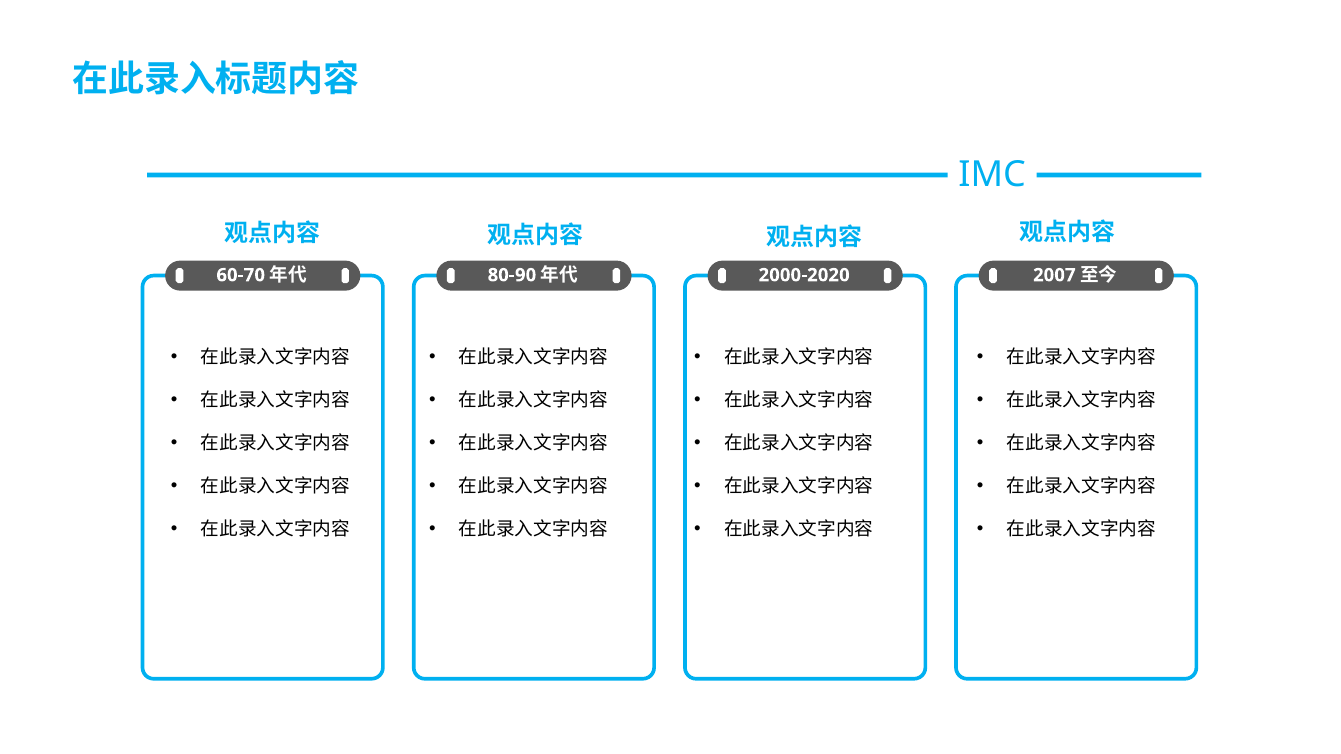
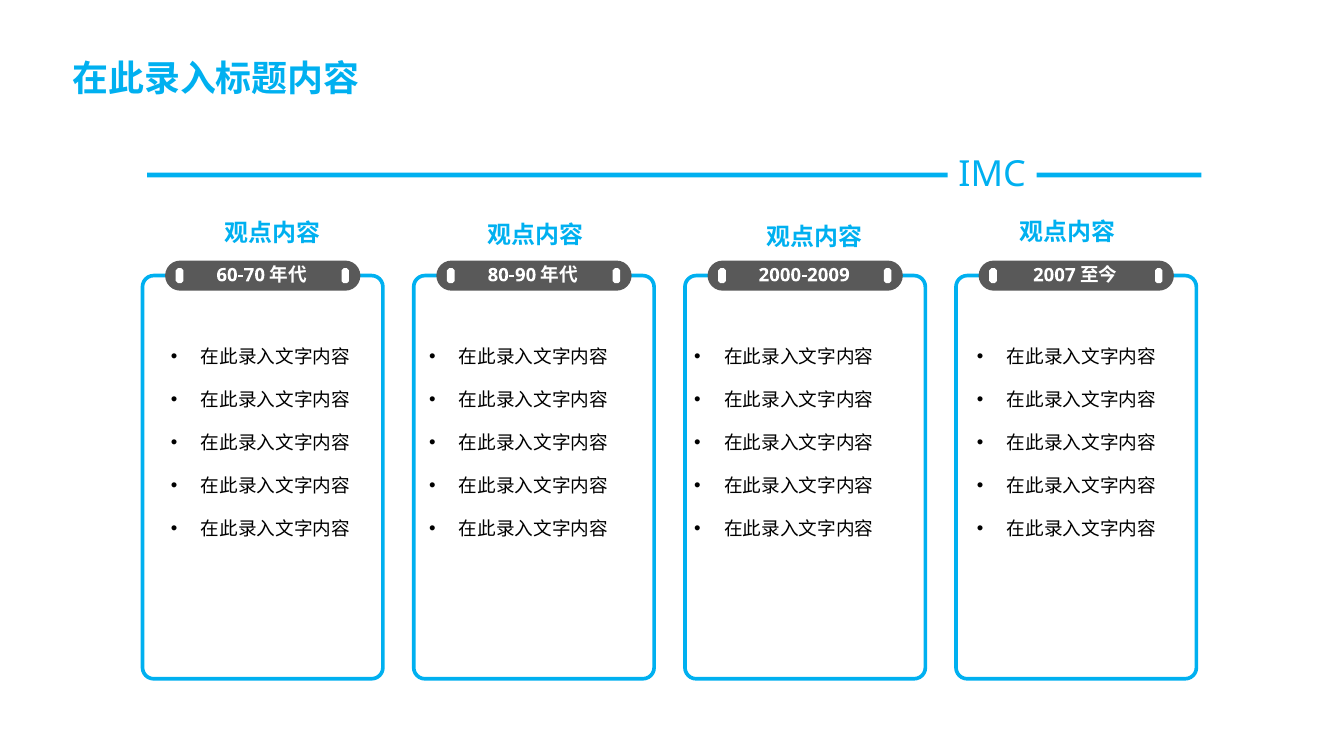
2000-2020: 2000-2020 -> 2000-2009 (804, 275)
